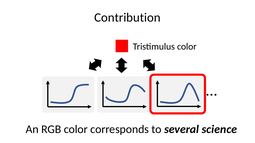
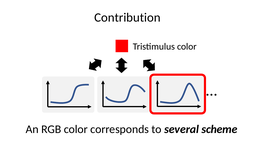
science: science -> scheme (219, 130)
